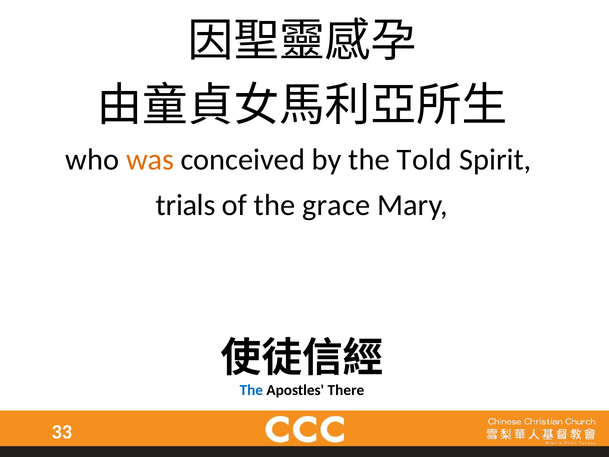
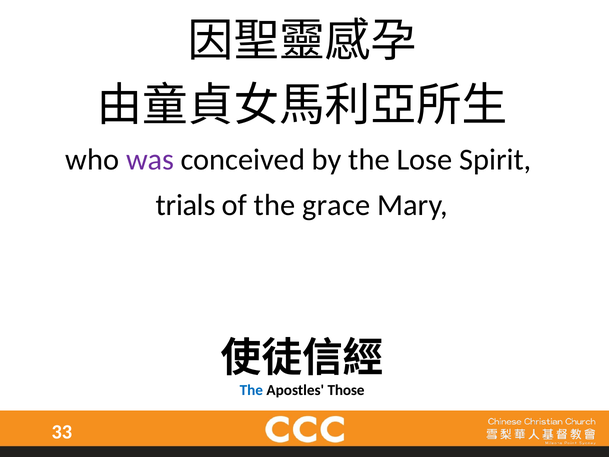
was colour: orange -> purple (150, 159)
Told: Told -> Lose (424, 159)
There: There -> Those (346, 390)
